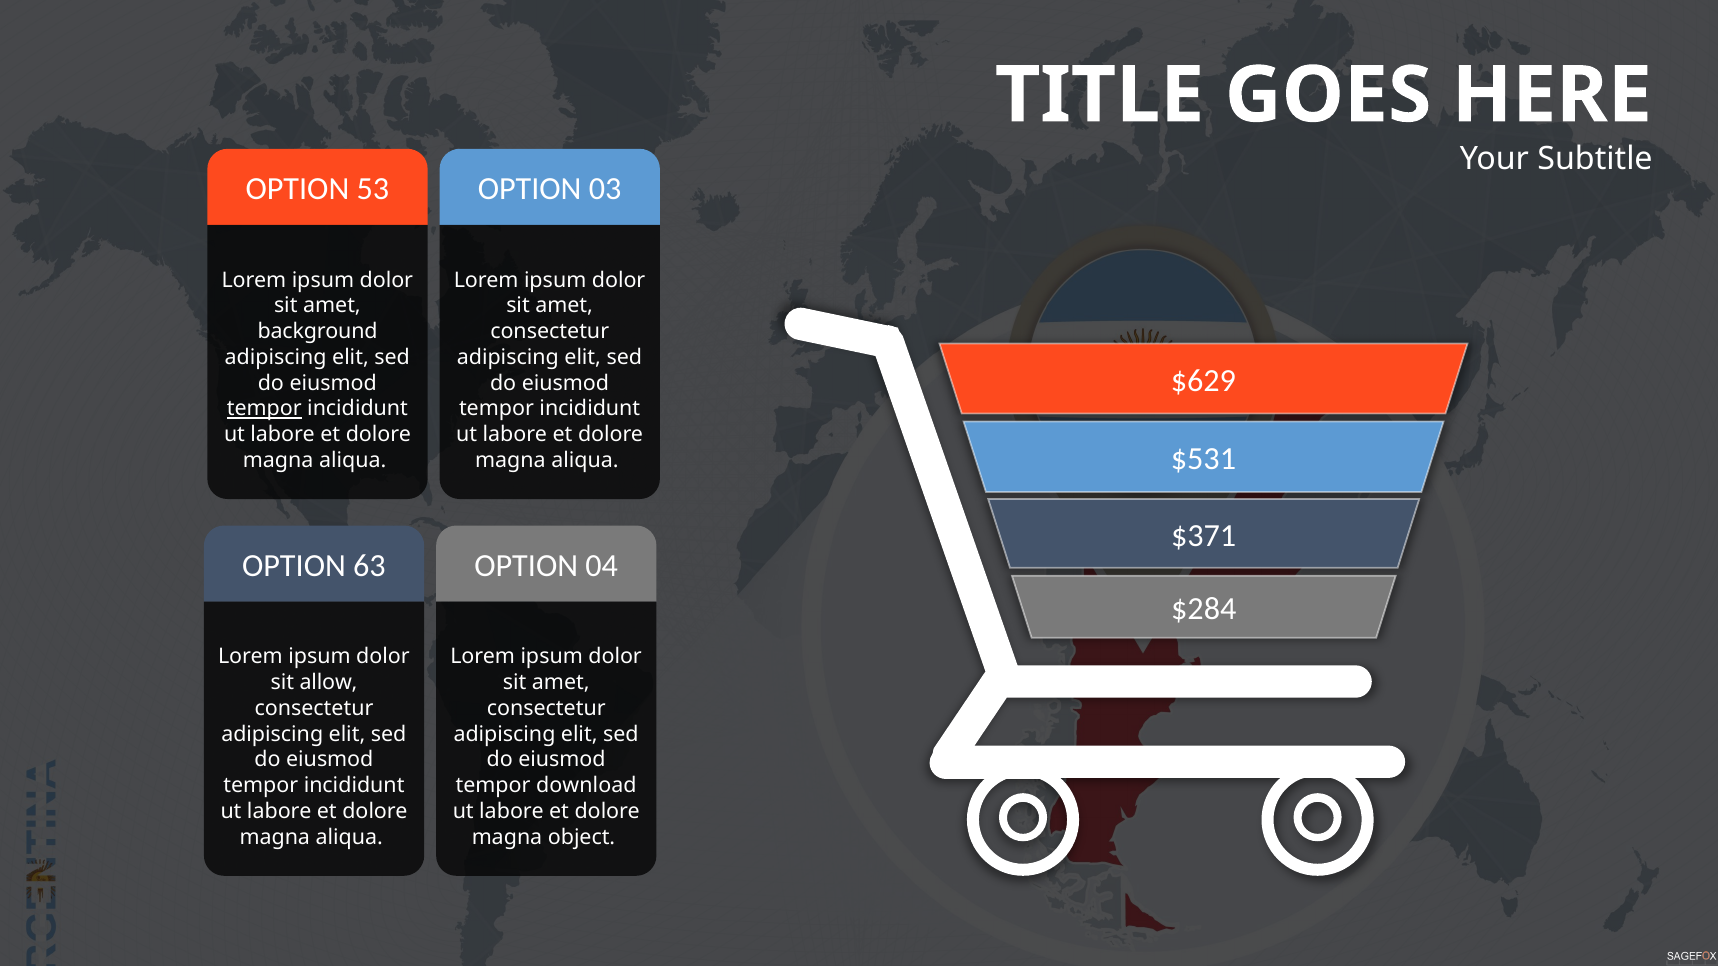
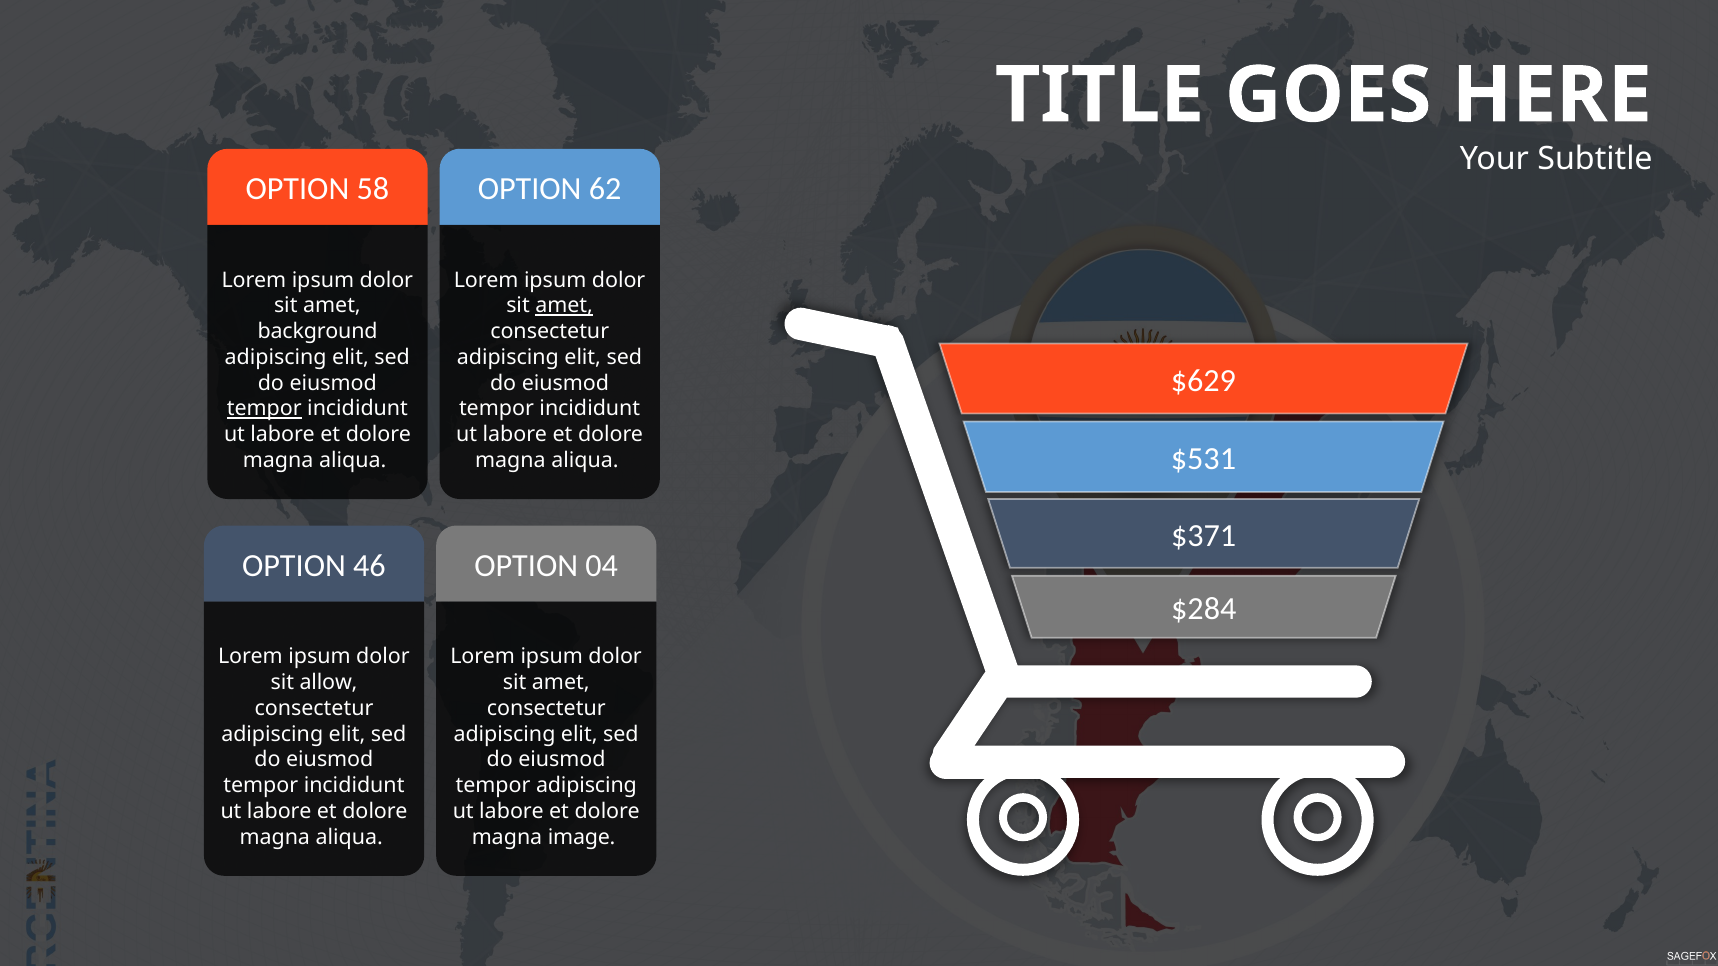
53: 53 -> 58 (373, 189)
03: 03 -> 62 (605, 189)
amet underline: none -> present (564, 306)
63: 63 -> 46 (369, 566)
tempor download: download -> adipiscing (586, 786)
object: object -> image (582, 837)
